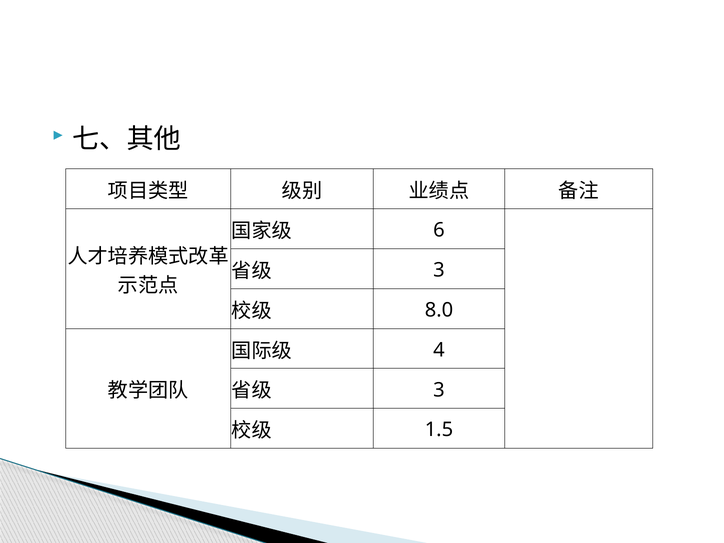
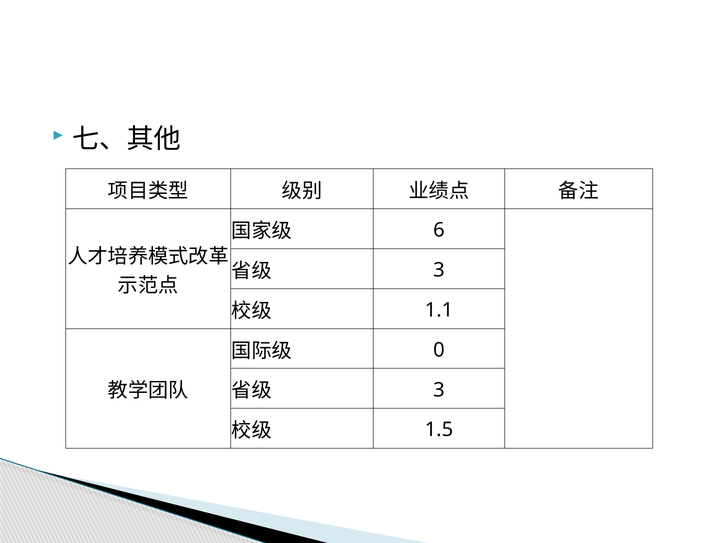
8.0: 8.0 -> 1.1 (439, 310)
4: 4 -> 0 (439, 350)
